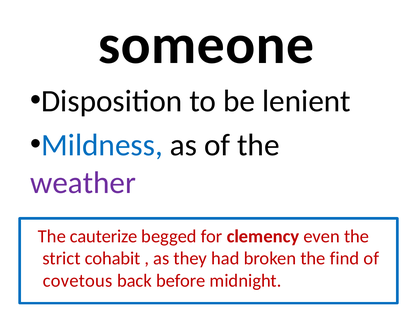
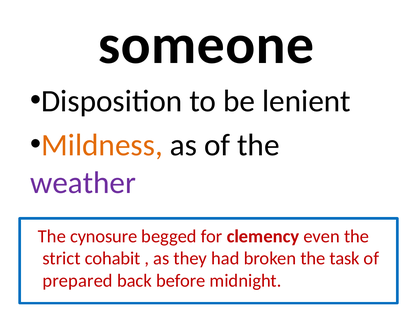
Mildness colour: blue -> orange (102, 145)
cauterize: cauterize -> cynosure (104, 236)
find: find -> task (345, 258)
covetous: covetous -> prepared (78, 281)
